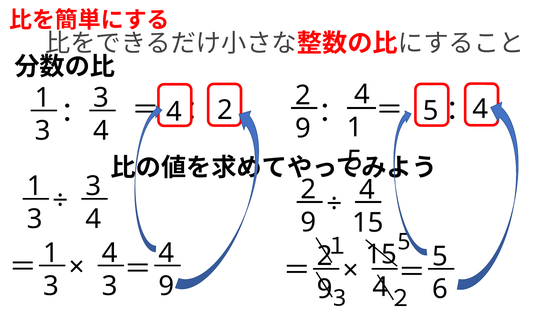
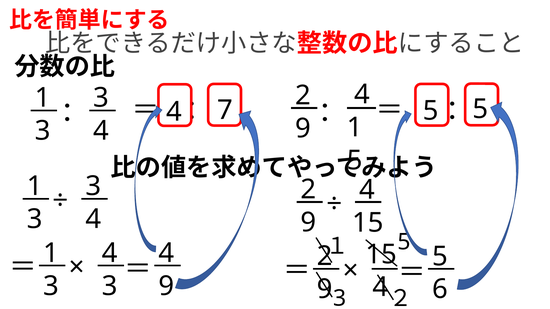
5 4: 4 -> 5 (480, 109)
4 2: 2 -> 7 (225, 110)
